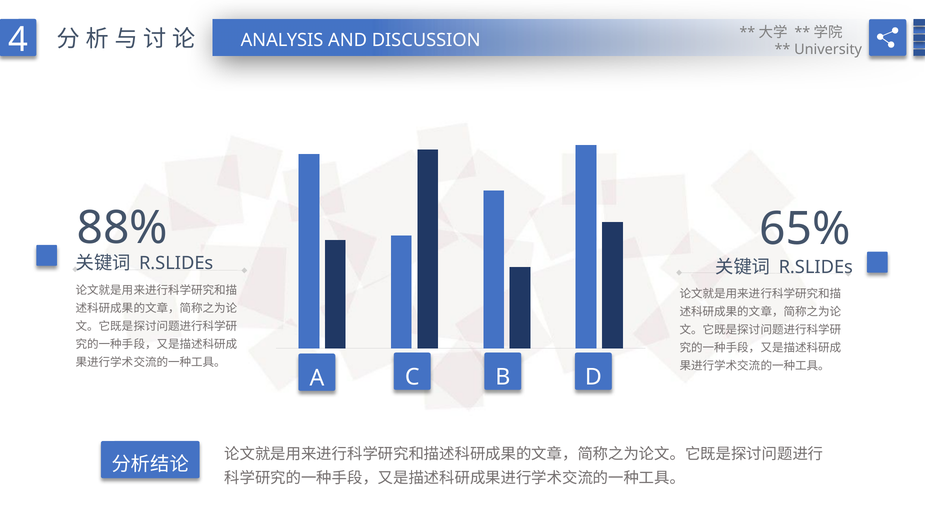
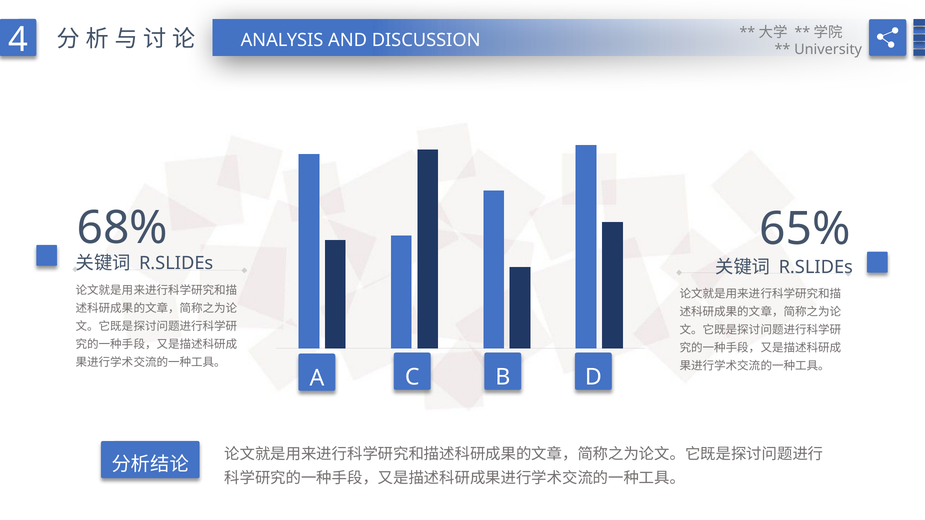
88%: 88% -> 68% (122, 228)
